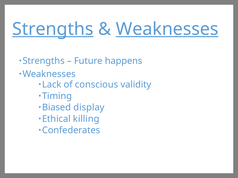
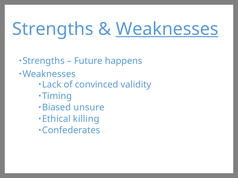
Strengths underline: present -> none (53, 29)
conscious: conscious -> convinced (97, 85)
display: display -> unsure (89, 108)
